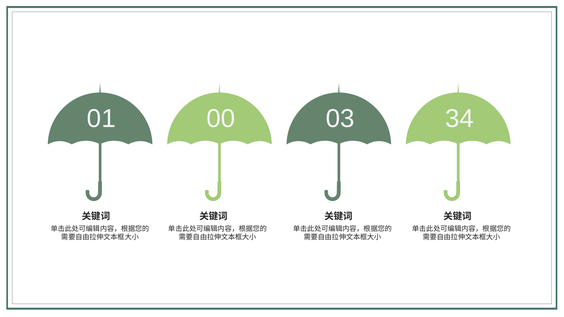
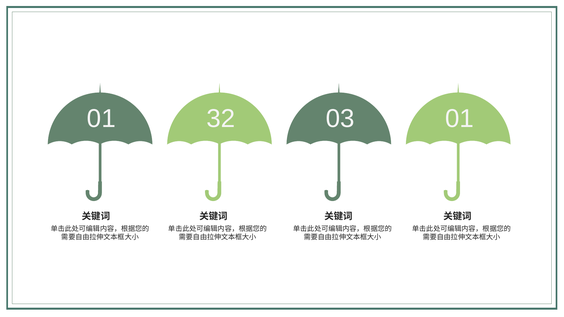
00: 00 -> 32 (221, 119)
03 34: 34 -> 01 (459, 119)
